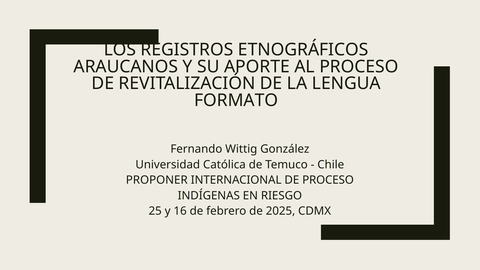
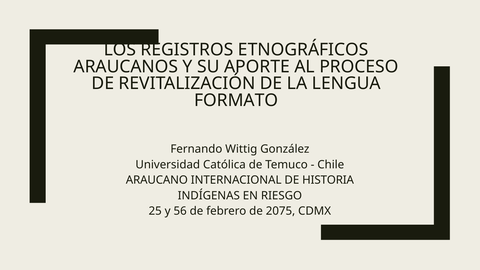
PROPONER: PROPONER -> ARAUCANO (157, 180)
DE PROCESO: PROCESO -> HISTORIA (328, 180)
16: 16 -> 56 (180, 211)
2025: 2025 -> 2075 (280, 211)
